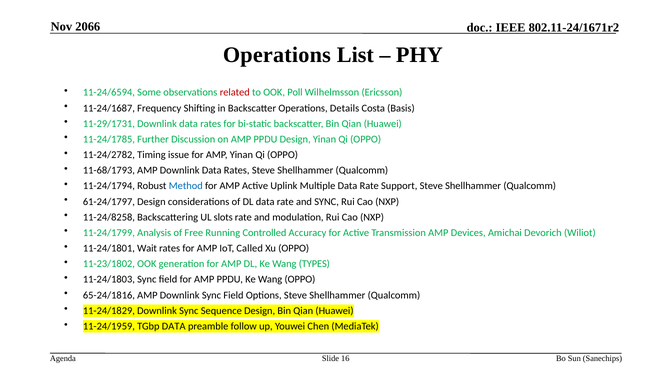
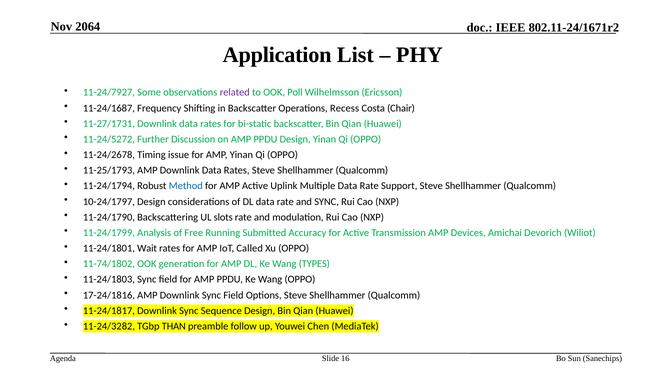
2066: 2066 -> 2064 (88, 26)
Operations: Operations -> Application (277, 55)
11-24/6594: 11-24/6594 -> 11-24/7927 (109, 93)
related colour: red -> purple (235, 93)
Details: Details -> Recess (345, 108)
Basis: Basis -> Chair (401, 108)
11-29/1731: 11-29/1731 -> 11-27/1731 (109, 124)
11-24/1785: 11-24/1785 -> 11-24/5272 (109, 139)
11-24/2782: 11-24/2782 -> 11-24/2678 (109, 155)
11-68/1793: 11-68/1793 -> 11-25/1793 (109, 171)
61-24/1797: 61-24/1797 -> 10-24/1797 (109, 202)
11-24/8258: 11-24/8258 -> 11-24/1790 (109, 218)
Controlled: Controlled -> Submitted (264, 233)
11-23/1802: 11-23/1802 -> 11-74/1802 (109, 264)
65-24/1816: 65-24/1816 -> 17-24/1816 (109, 296)
11-24/1829: 11-24/1829 -> 11-24/1817 (109, 311)
11-24/1959: 11-24/1959 -> 11-24/3282 (109, 327)
TGbp DATA: DATA -> THAN (174, 327)
